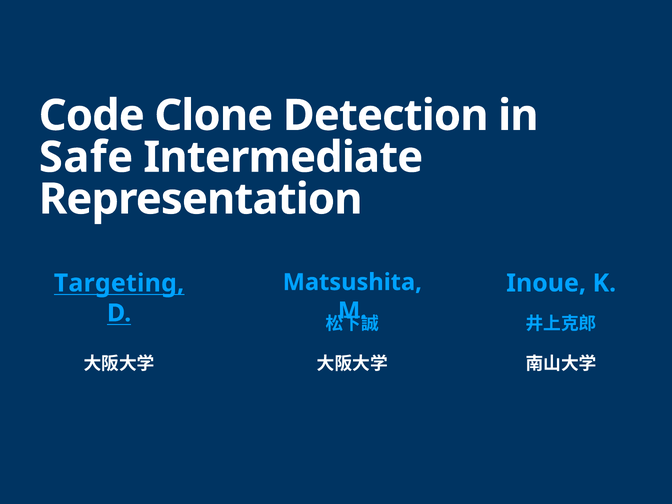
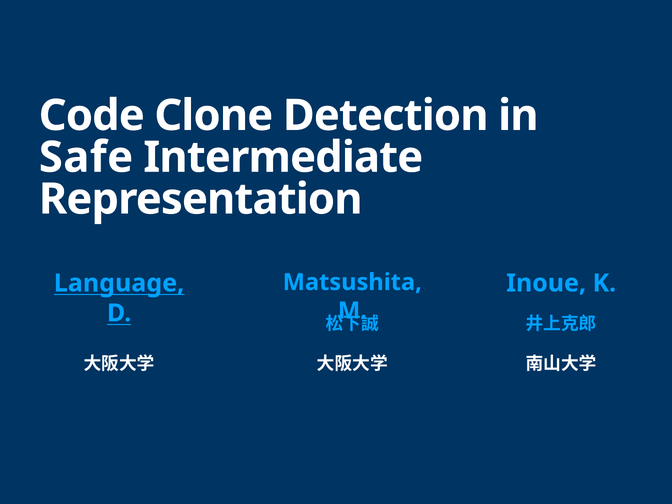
Targeting: Targeting -> Language (119, 283)
